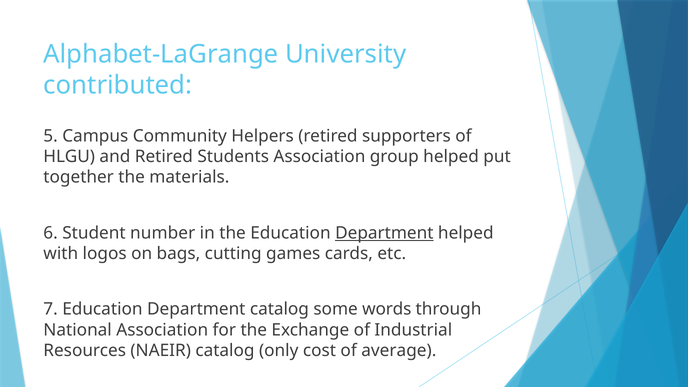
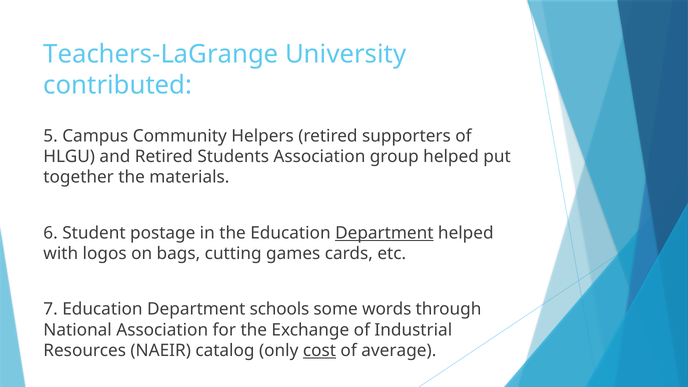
Alphabet-LaGrange: Alphabet-LaGrange -> Teachers-LaGrange (161, 54)
number: number -> postage (163, 233)
Department catalog: catalog -> schools (279, 309)
cost underline: none -> present (319, 350)
